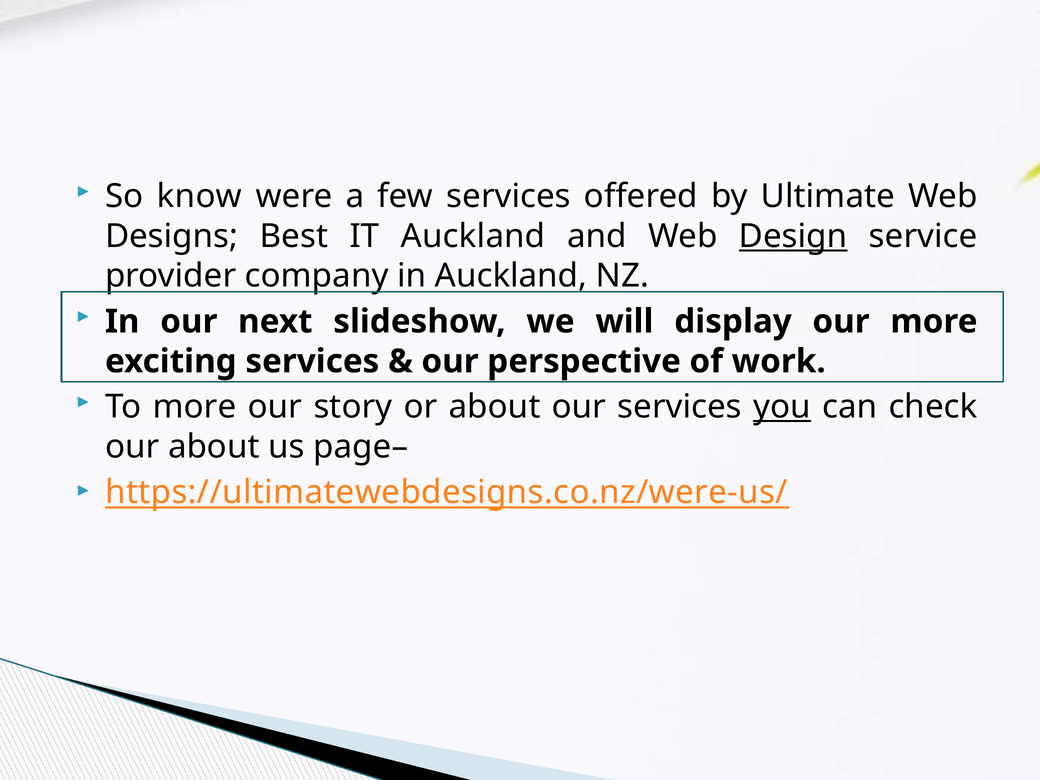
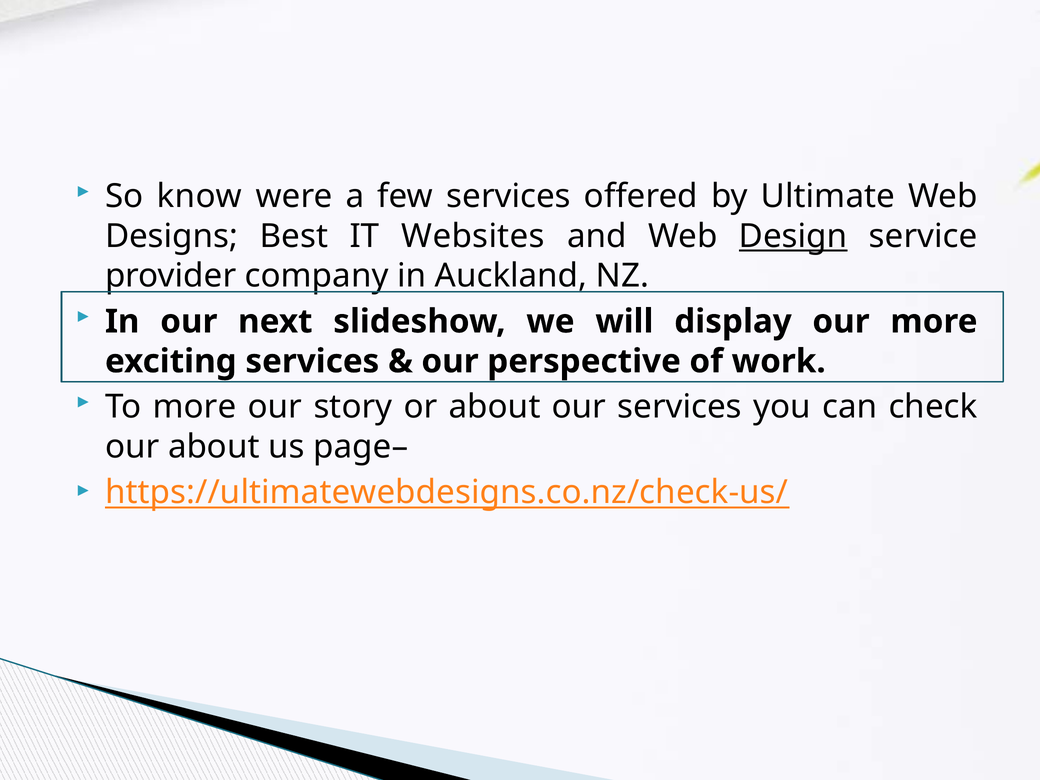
IT Auckland: Auckland -> Websites (473, 236)
you underline: present -> none (782, 407)
https://ultimatewebdesigns.co.nz/were-us/: https://ultimatewebdesigns.co.nz/were-us/ -> https://ultimatewebdesigns.co.nz/check-us/ (447, 492)
